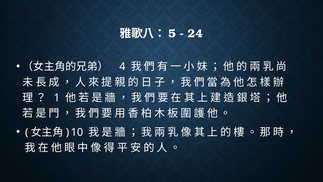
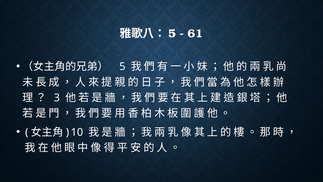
24: 24 -> 61 (195, 34)
4: 4 -> 5 (122, 67)
1: 1 -> 3 (57, 98)
